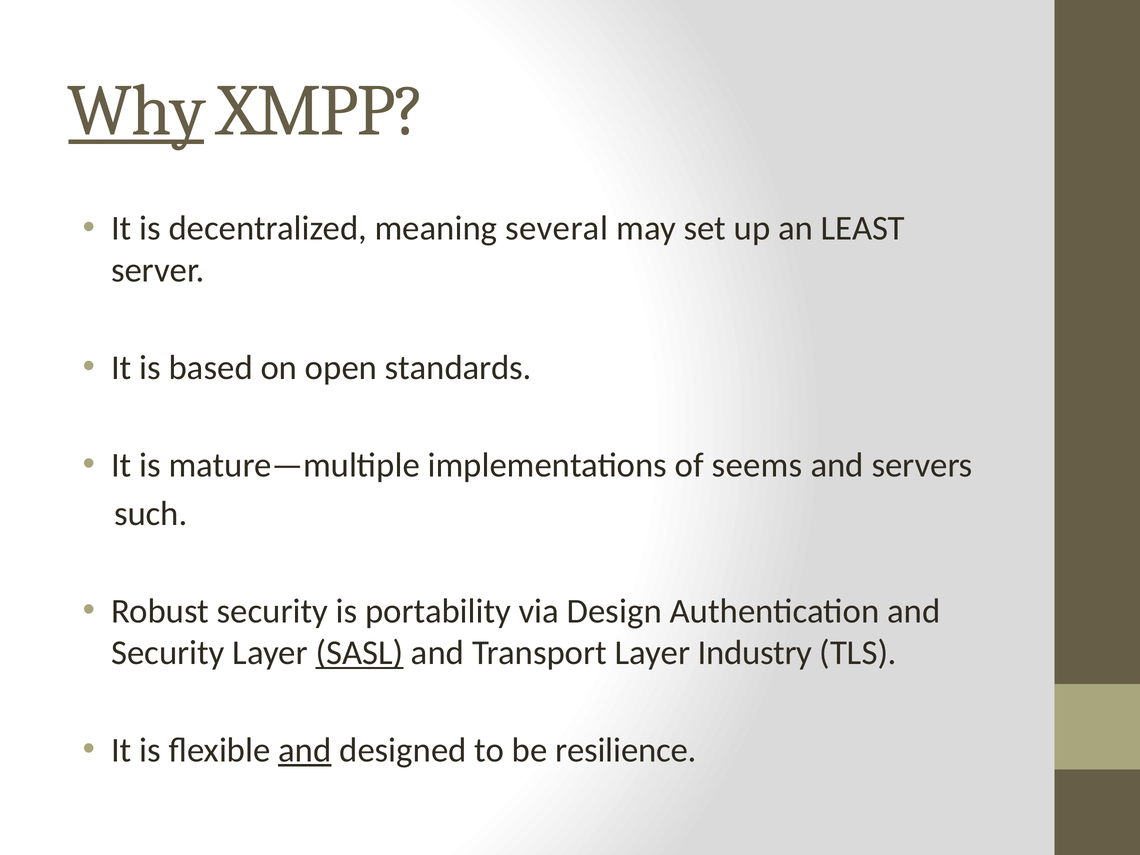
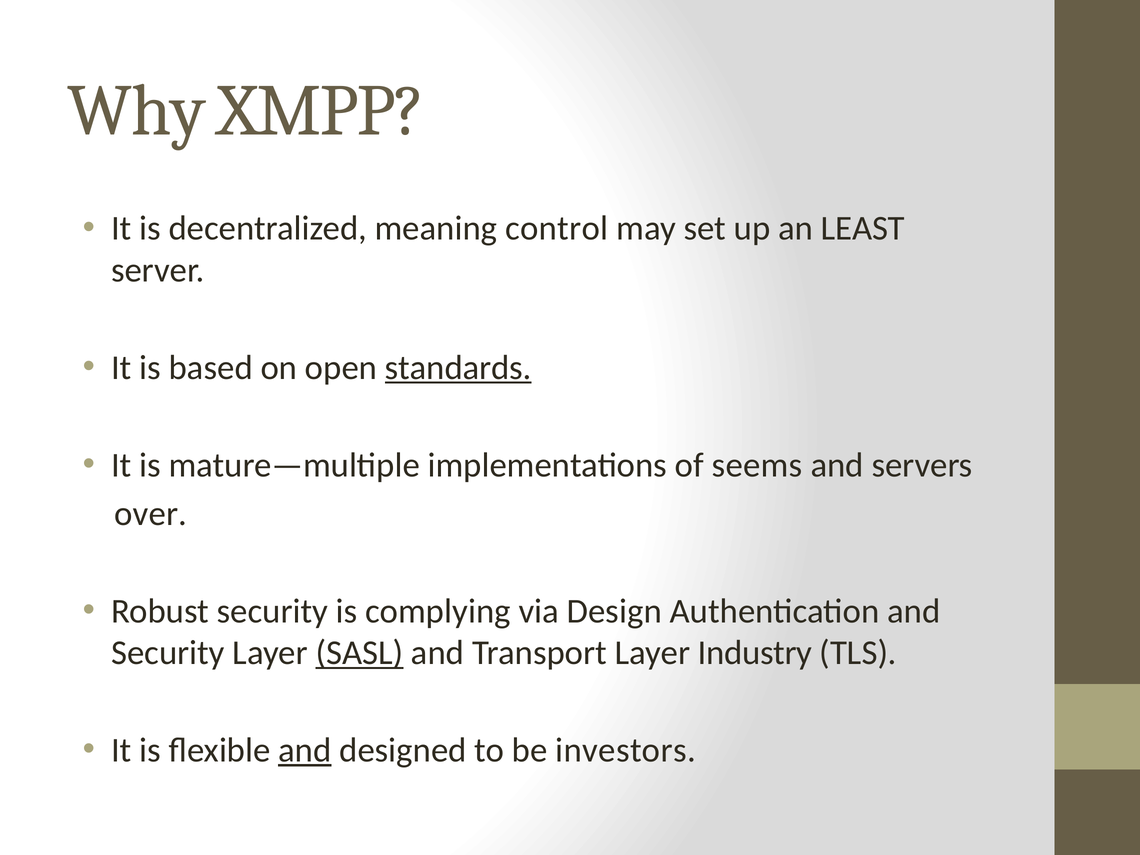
Why underline: present -> none (137, 111)
several: several -> control (557, 228)
standards underline: none -> present (458, 368)
such: such -> over (151, 514)
portability: portability -> complying (438, 611)
resilience: resilience -> investors (626, 750)
